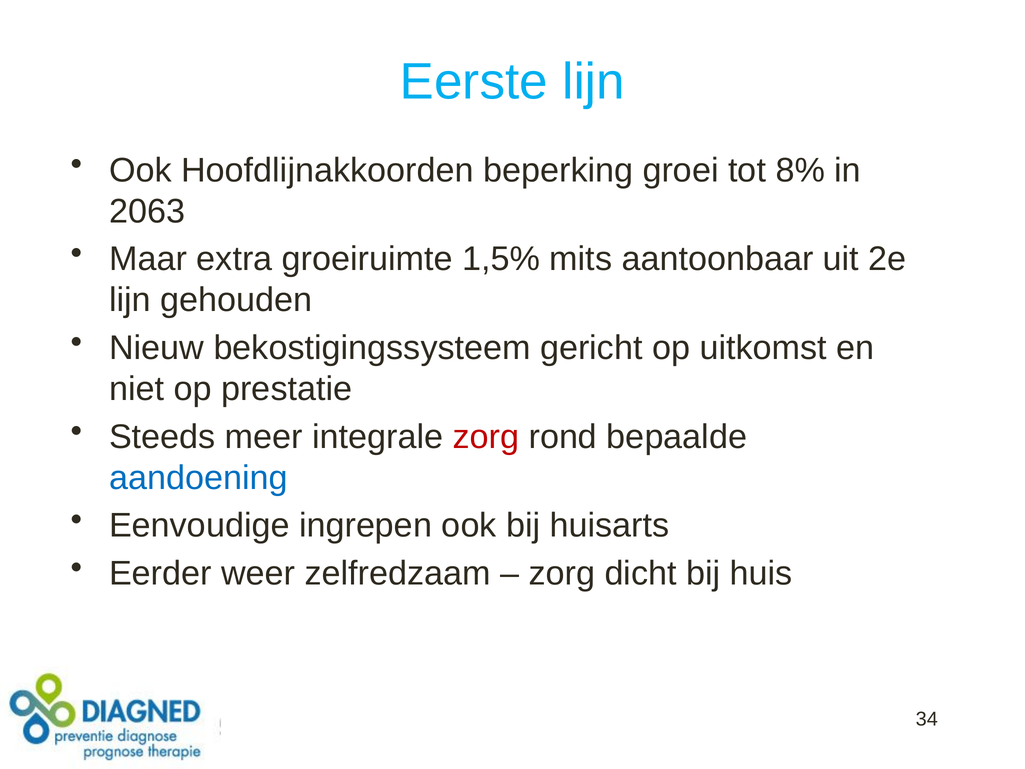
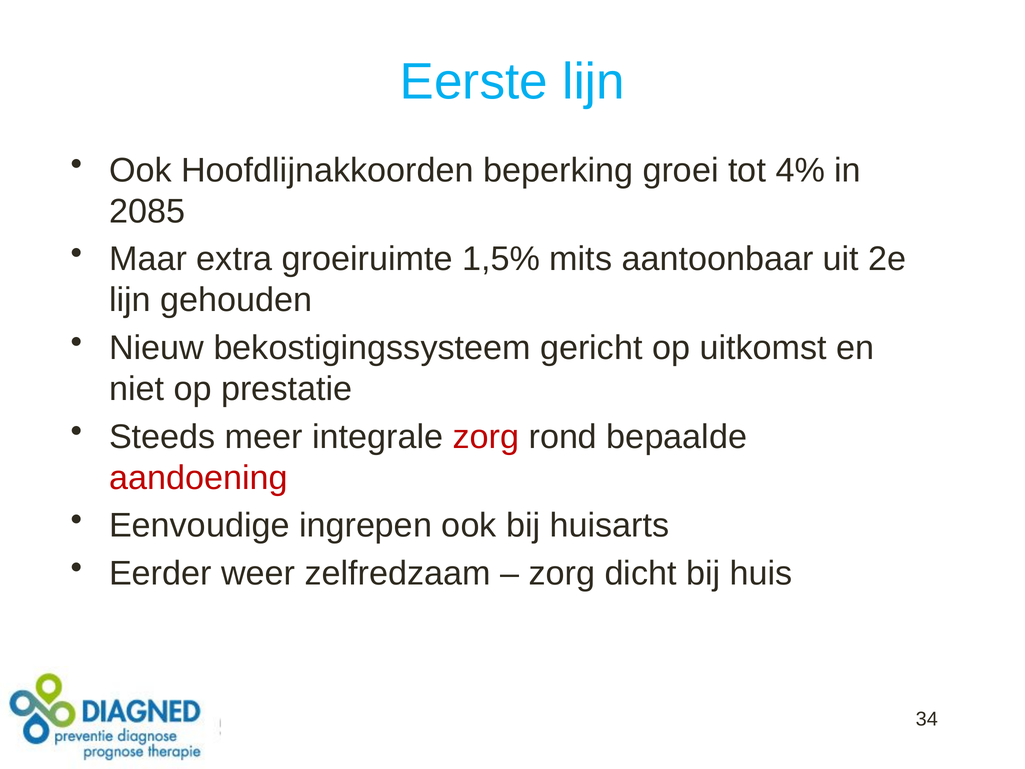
8%: 8% -> 4% (800, 170)
2063: 2063 -> 2085 (147, 211)
aandoening colour: blue -> red (198, 478)
